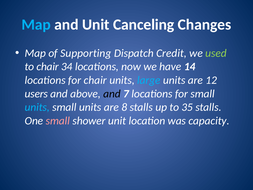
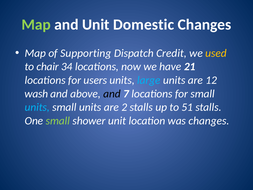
Map colour: light blue -> light green (36, 24)
Canceling: Canceling -> Domestic (144, 24)
used colour: light green -> yellow (216, 53)
14: 14 -> 21 (190, 67)
for chair: chair -> users (95, 80)
users: users -> wash (36, 94)
8: 8 -> 2 (124, 107)
35: 35 -> 51 (187, 107)
small colour: pink -> light green (58, 121)
was capacity: capacity -> changes (209, 121)
